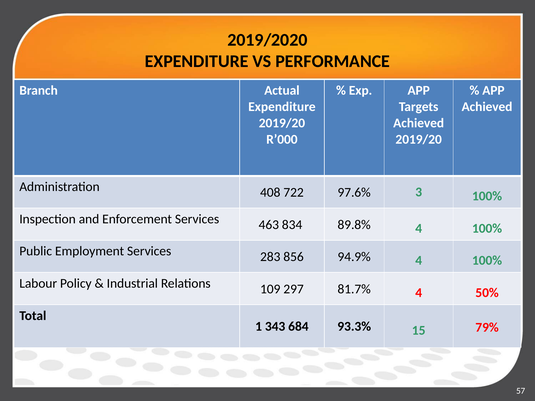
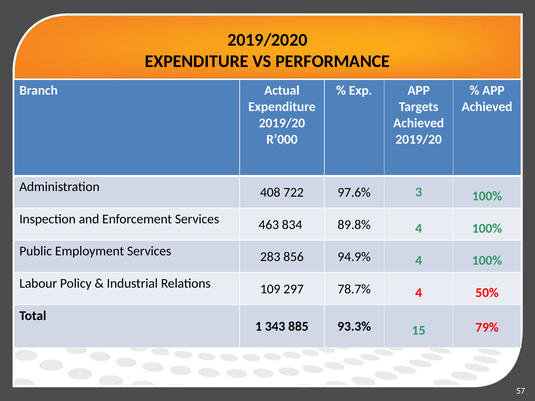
81.7%: 81.7% -> 78.7% (354, 289)
684: 684 -> 885 (298, 327)
